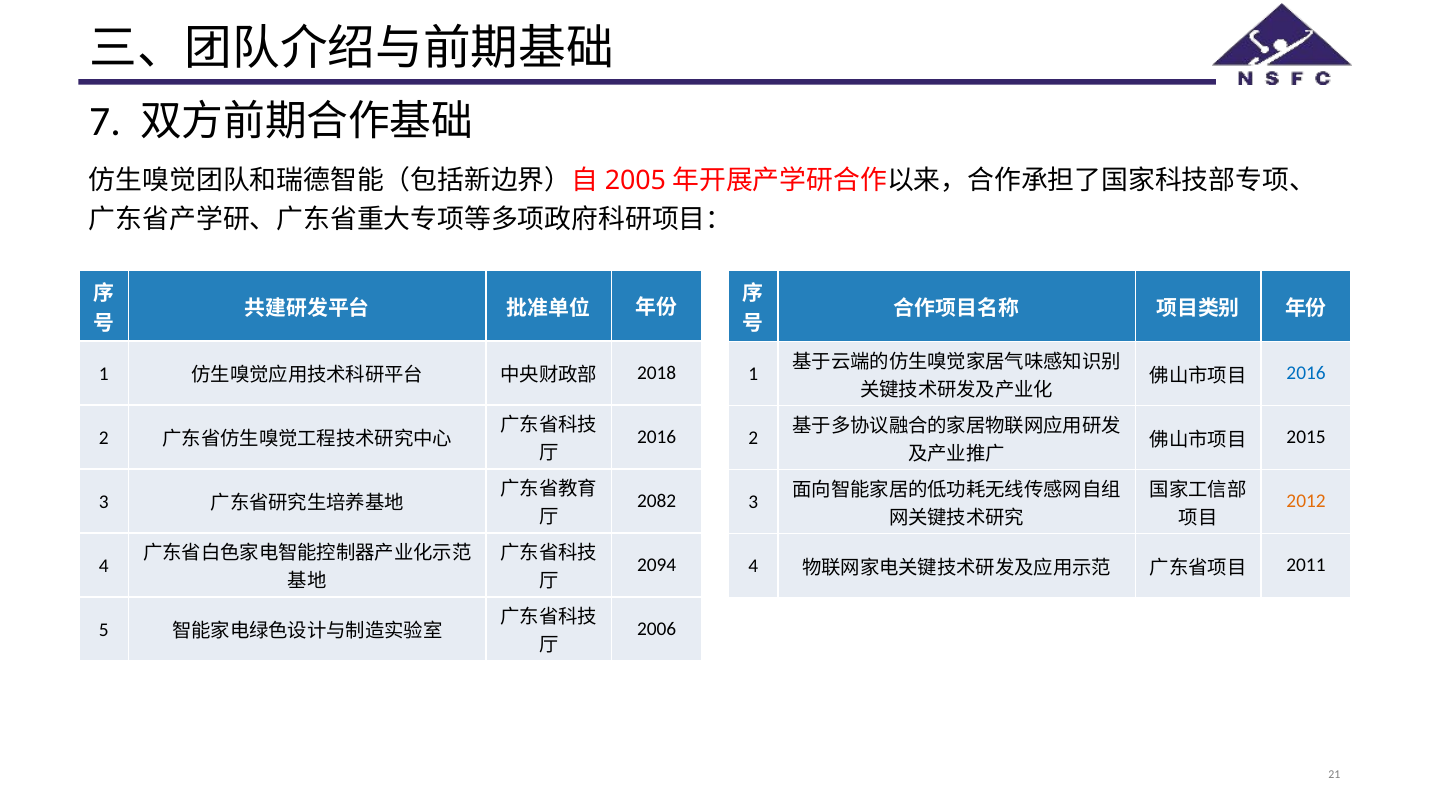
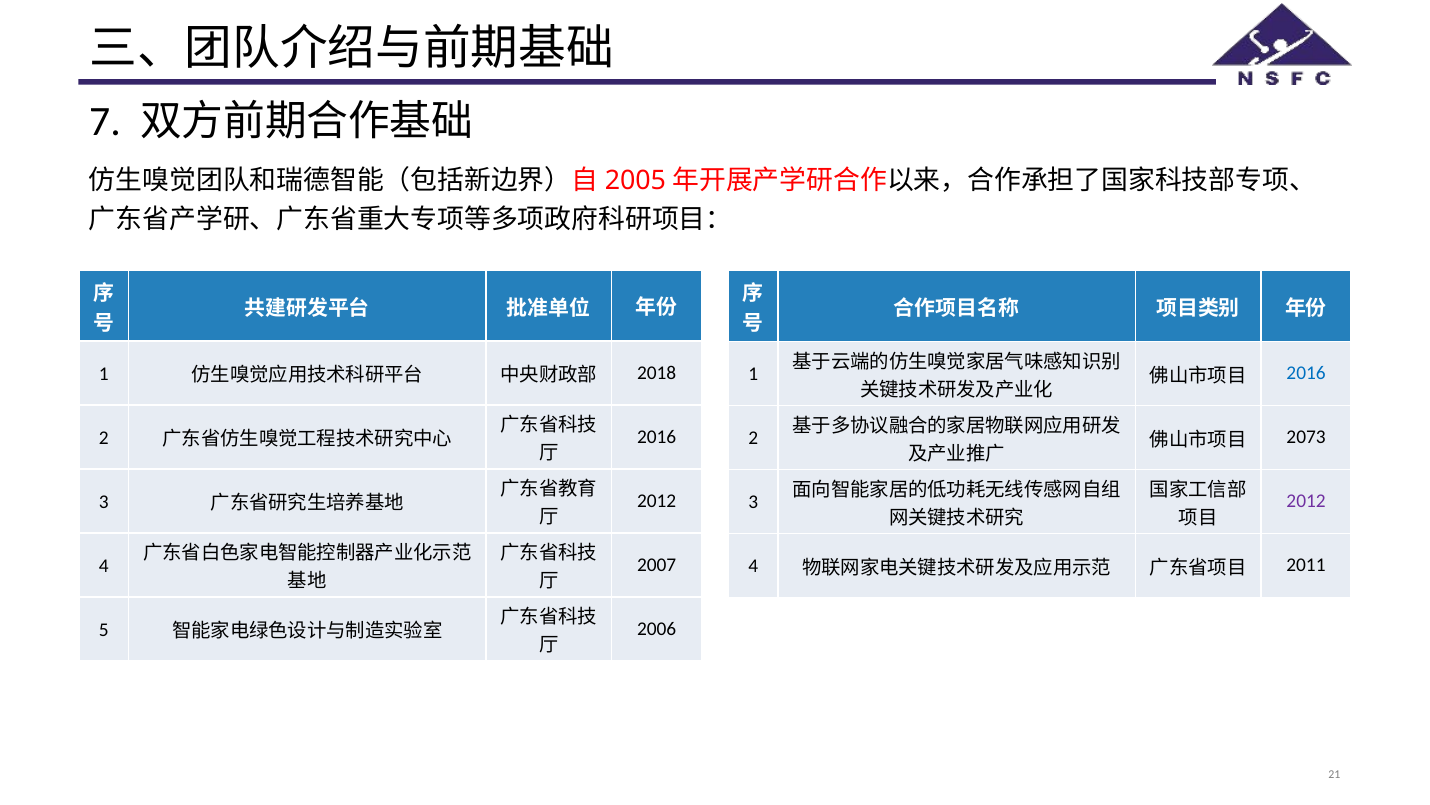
2015: 2015 -> 2073 (1306, 437)
2082: 2082 -> 2012 (657, 501)
2012 colour: orange -> purple (1306, 501)
2094: 2094 -> 2007 (657, 565)
